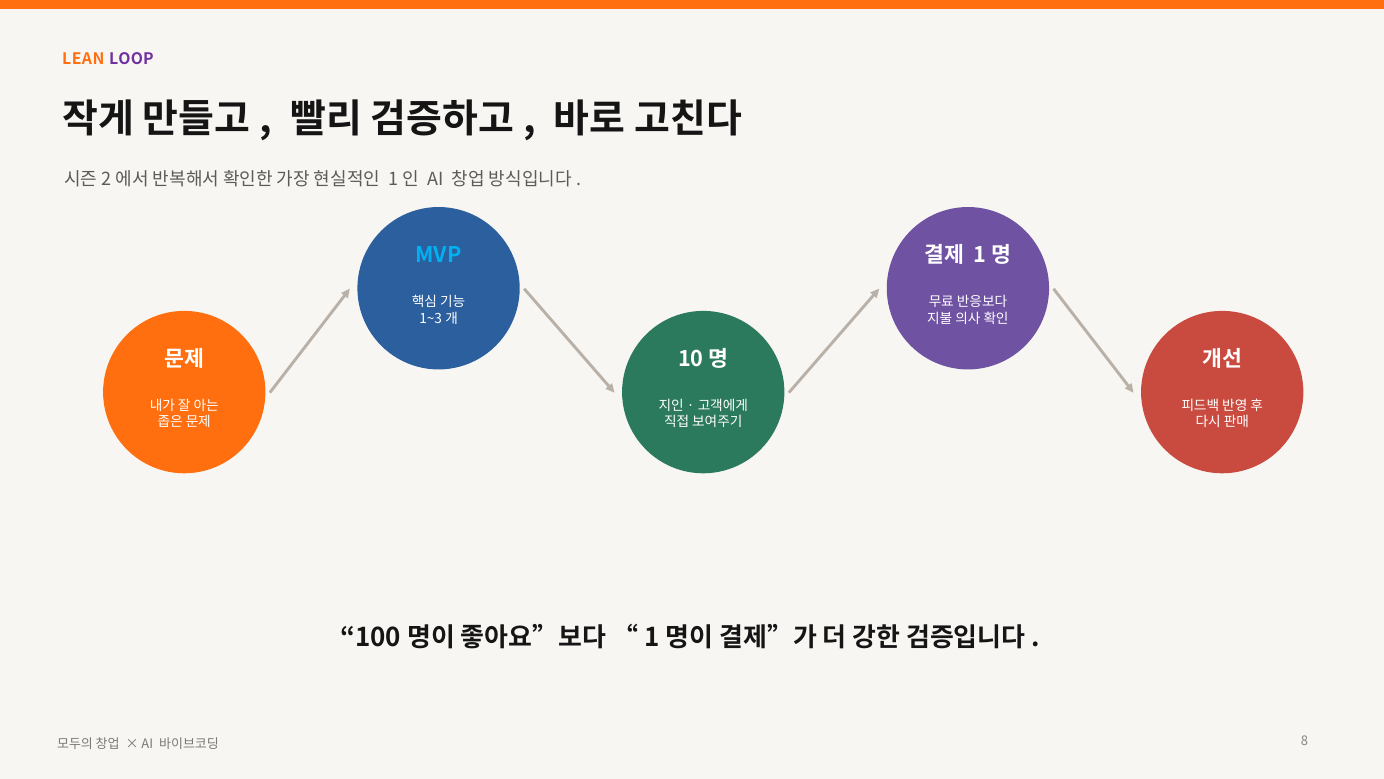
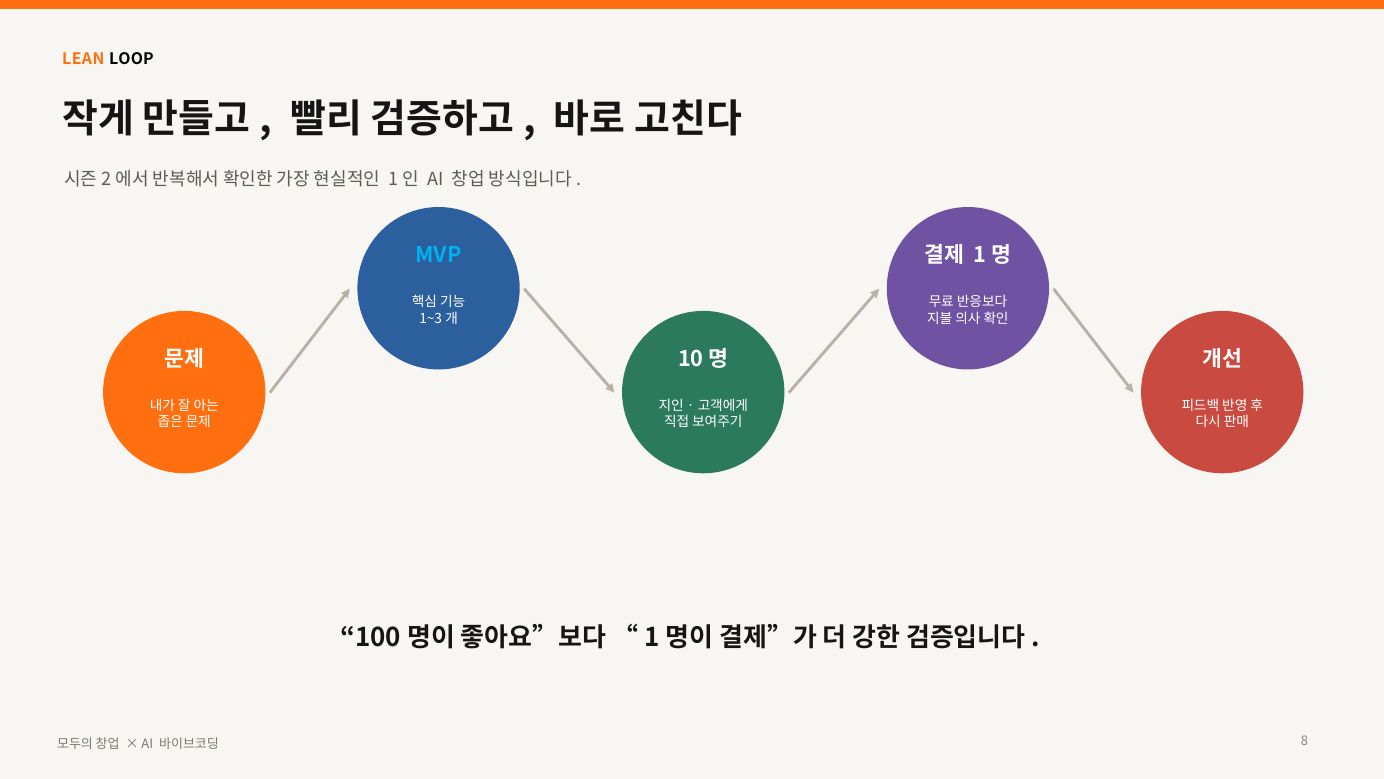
LOOP colour: purple -> black (131, 59)
